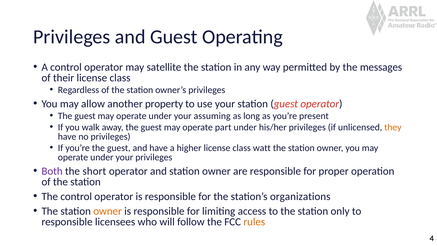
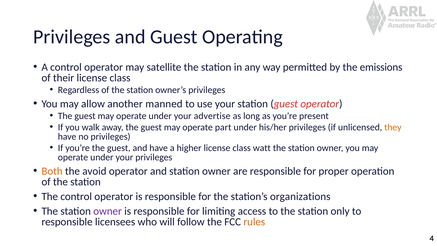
messages: messages -> emissions (381, 67)
property: property -> manned (164, 104)
assuming: assuming -> advertise (212, 116)
Both colour: purple -> orange (52, 171)
short: short -> avoid (94, 171)
owner colour: orange -> purple (108, 211)
